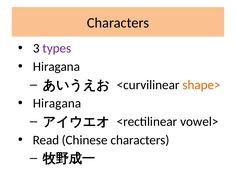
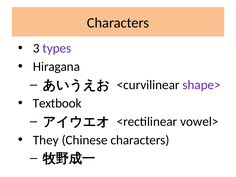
shape> colour: orange -> purple (202, 85)
Hiragana: Hiragana -> Textbook (57, 103)
Read: Read -> They (46, 140)
